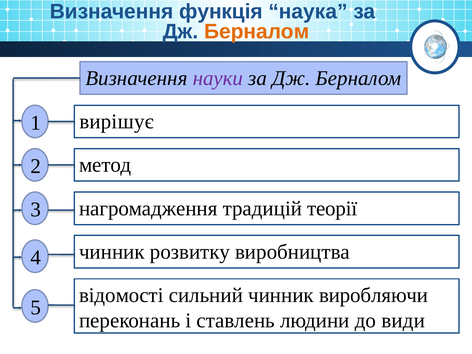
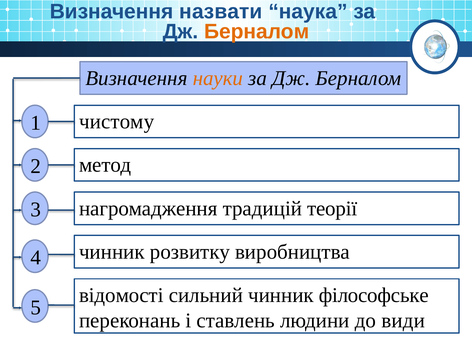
функція: функція -> назвати (221, 11)
науки colour: purple -> orange (218, 78)
вирішує: вирішує -> чистому (117, 122)
виробляючи: виробляючи -> філософське (374, 295)
